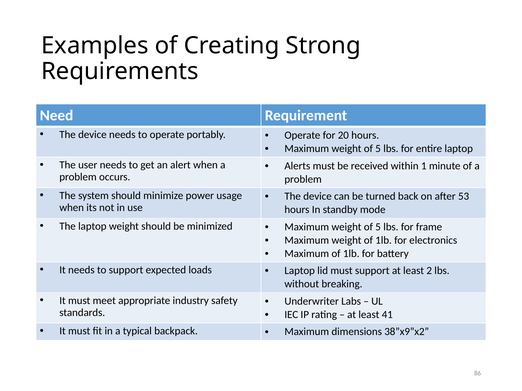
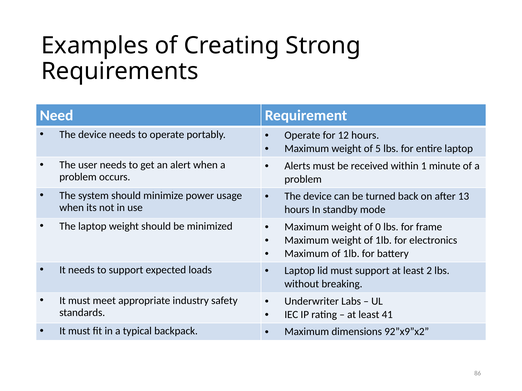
20: 20 -> 12 (343, 135)
53: 53 -> 13 (464, 197)
5: 5 -> 0 (378, 227)
38”x9”x2: 38”x9”x2 -> 92”x9”x2 (407, 332)
